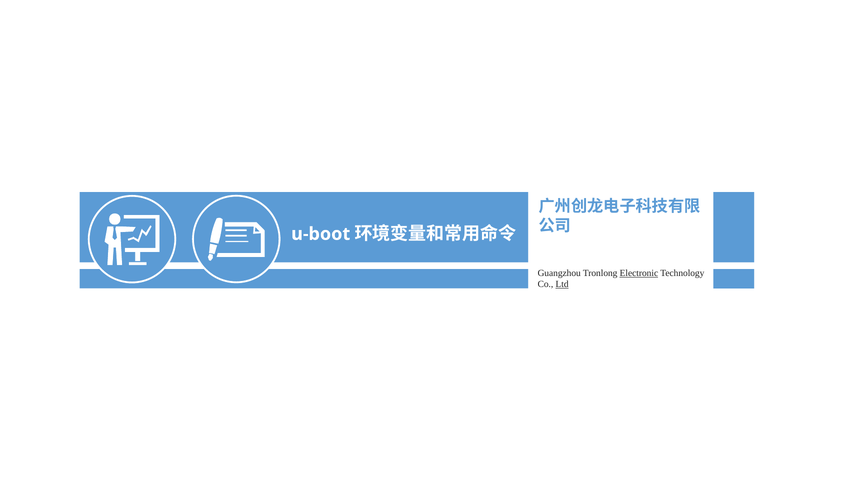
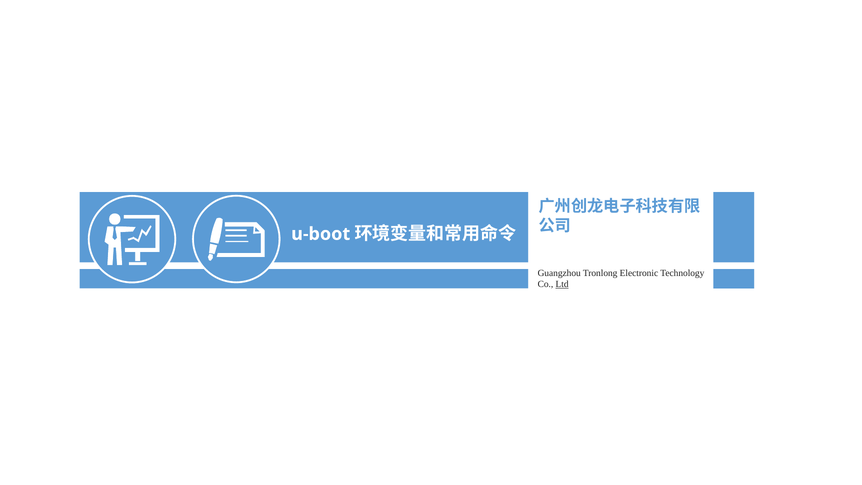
Electronic underline: present -> none (639, 273)
